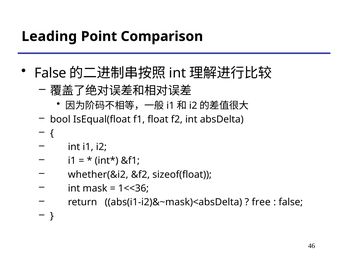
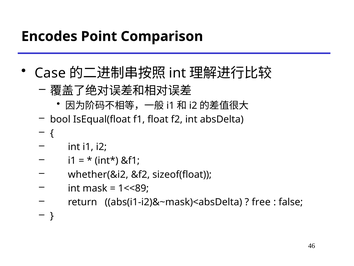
Leading: Leading -> Encodes (49, 36)
False: False -> Case (50, 73)
1<<36: 1<<36 -> 1<<89 (133, 188)
